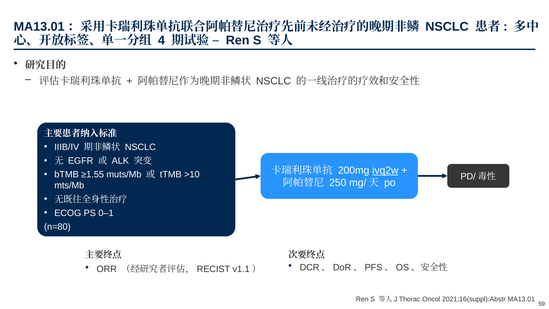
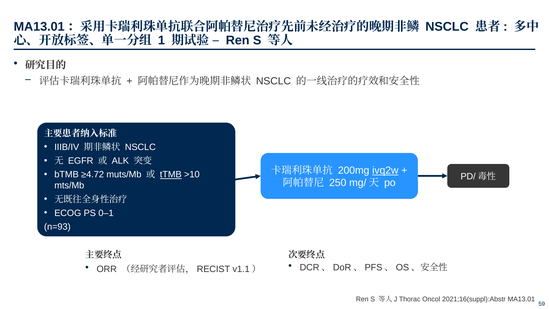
4: 4 -> 1 (161, 40)
≥1.55: ≥1.55 -> ≥4.72 (93, 175)
tTMB underline: none -> present (171, 175)
n=80: n=80 -> n=93 (57, 227)
